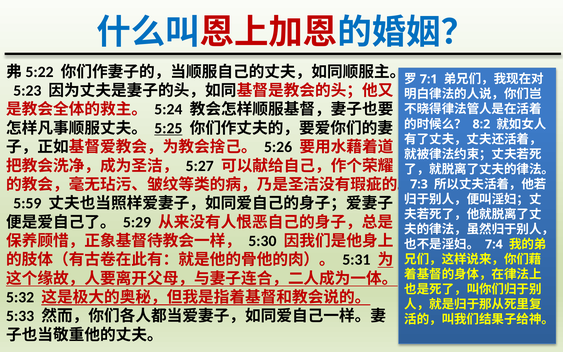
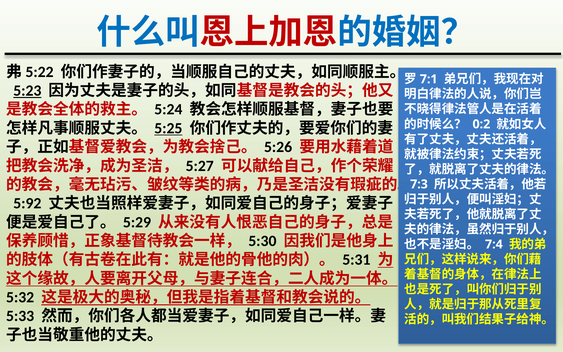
5:23 underline: none -> present (27, 91)
8:2: 8:2 -> 0:2 (481, 124)
5:59: 5:59 -> 5:92 (27, 203)
